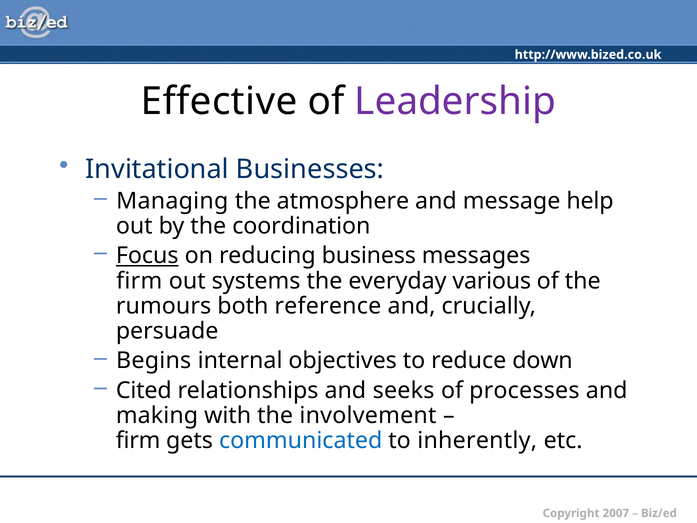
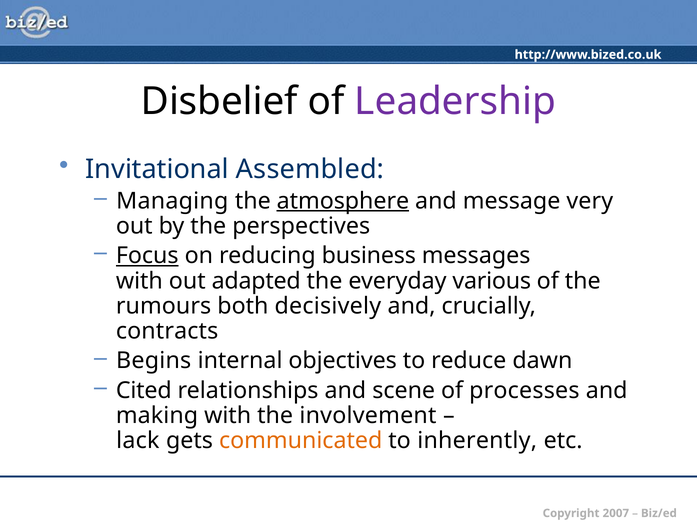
Effective: Effective -> Disbelief (219, 101)
Businesses: Businesses -> Assembled (310, 169)
atmosphere underline: none -> present (343, 201)
help: help -> very (590, 201)
coordination: coordination -> perspectives (301, 226)
firm: firm -> with (139, 281)
systems: systems -> adapted (256, 281)
reference: reference -> decisively (328, 306)
persuade: persuade -> contracts (167, 331)
down: down -> dawn (542, 361)
seeks: seeks -> scene (404, 390)
firm: firm -> lack (138, 440)
communicated colour: blue -> orange (301, 440)
